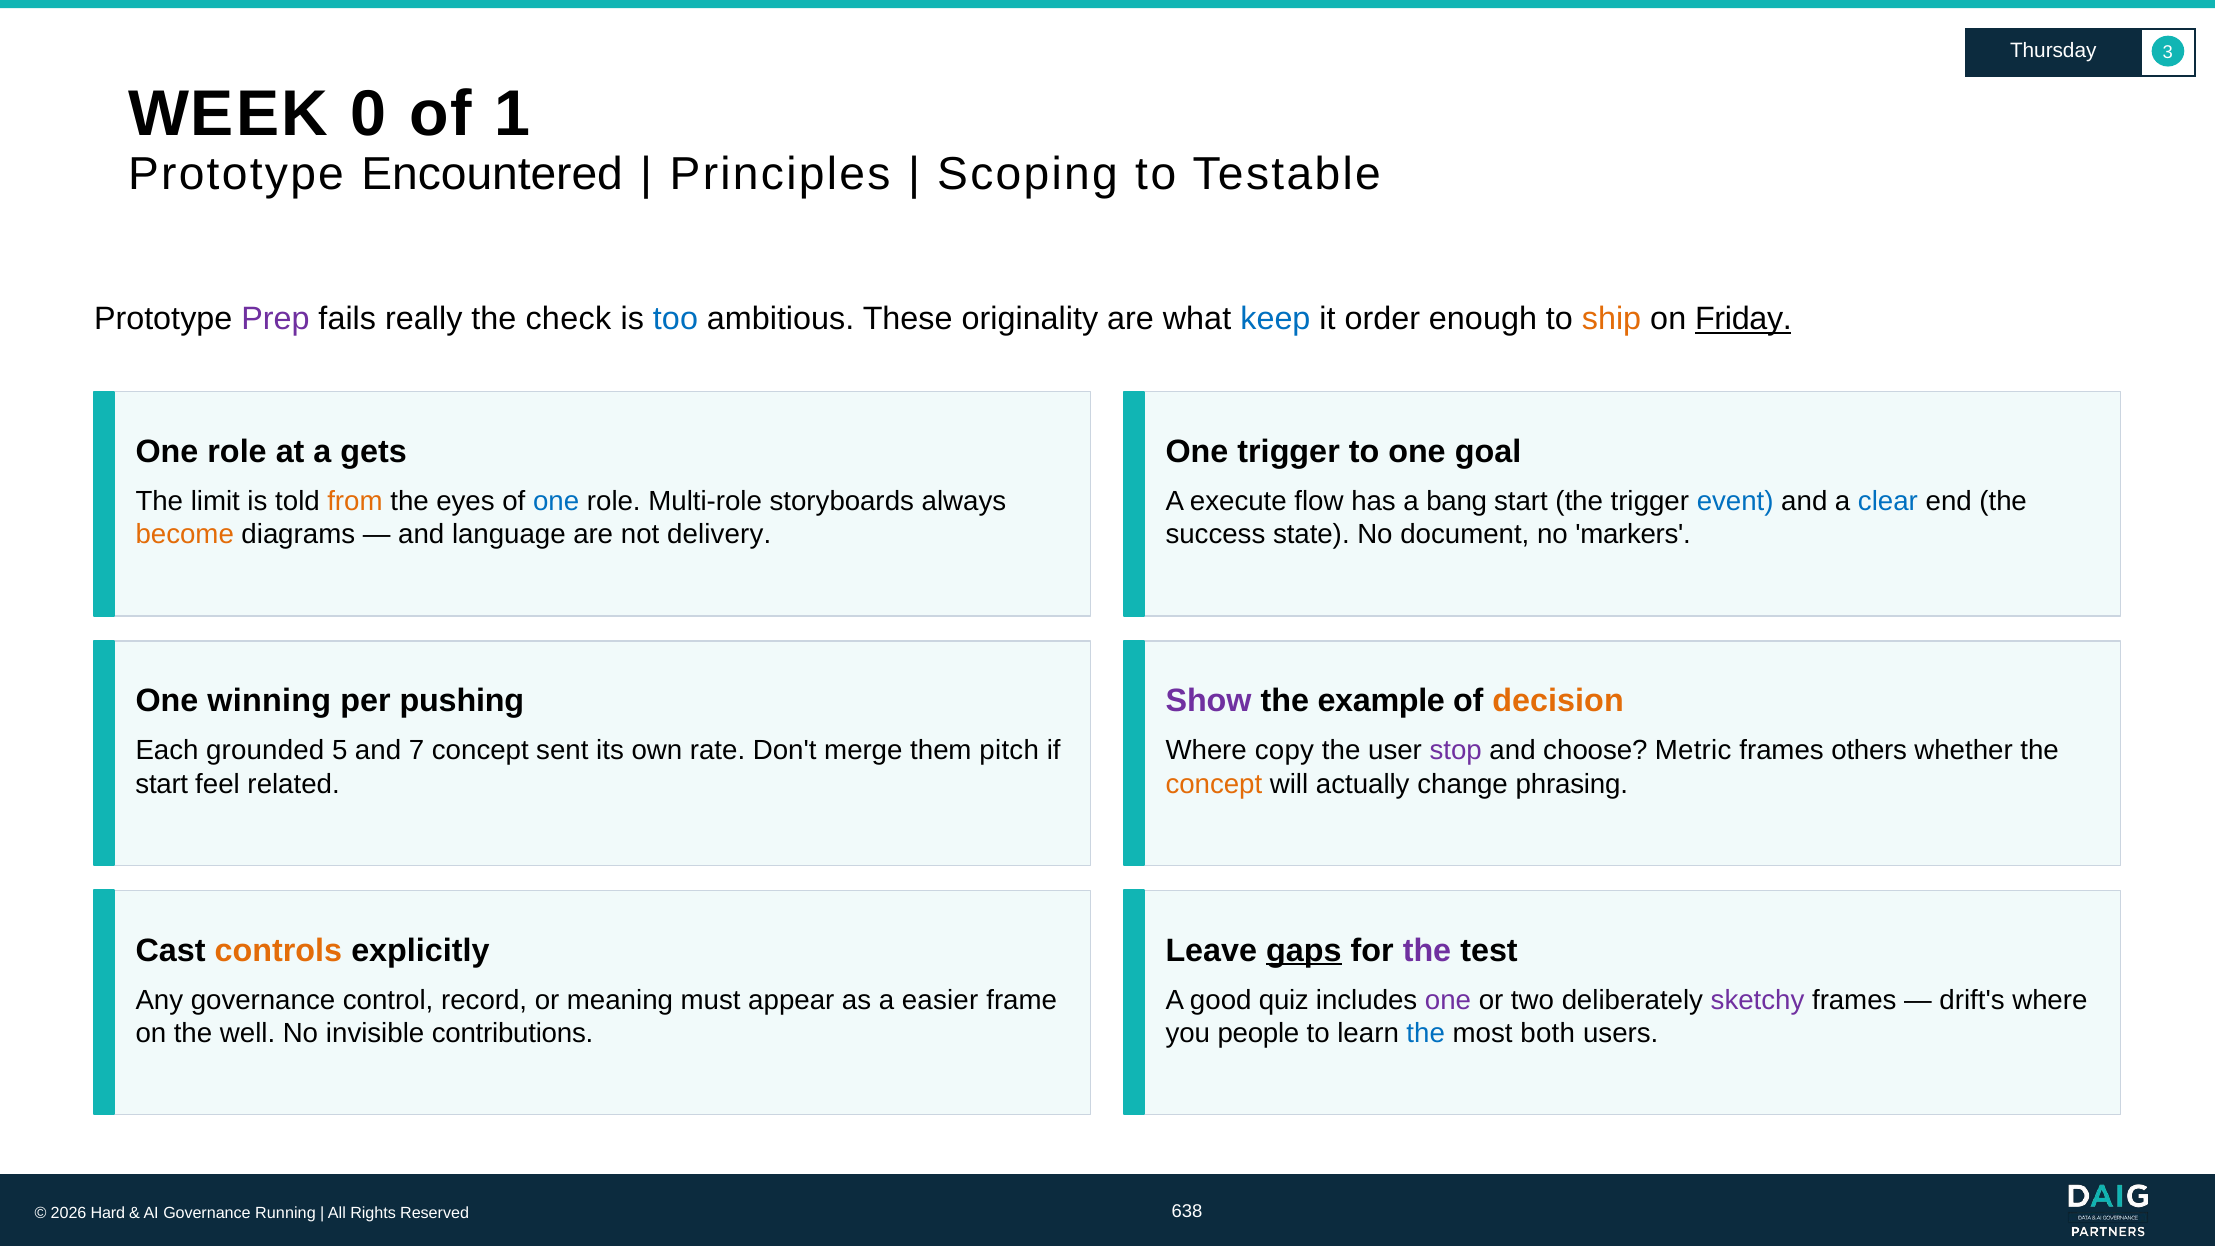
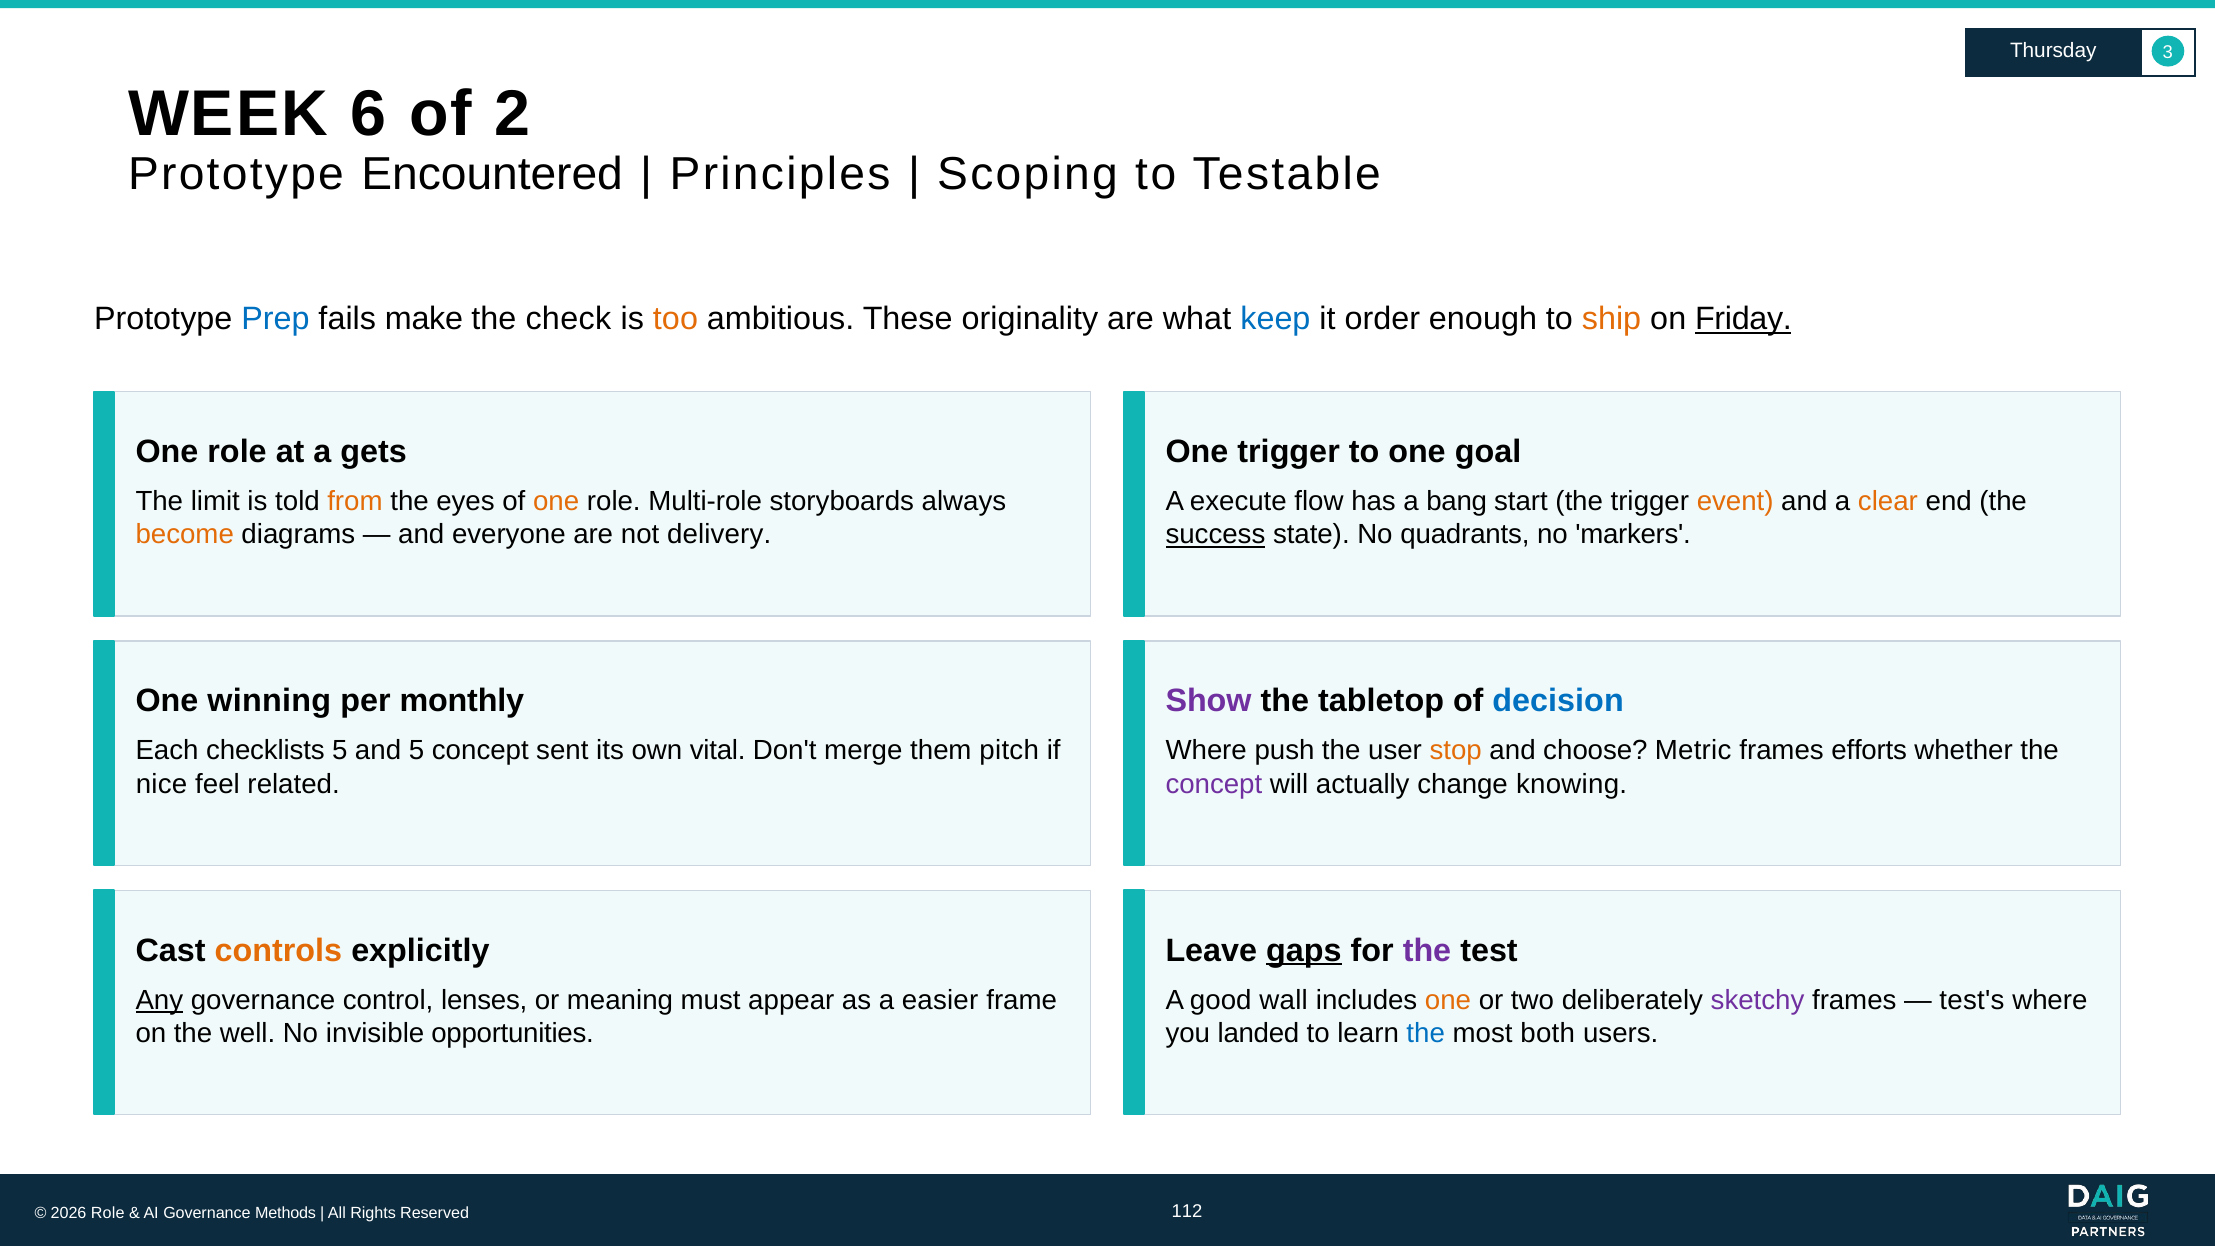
0: 0 -> 6 (368, 115)
1: 1 -> 2 (512, 115)
Prep colour: purple -> blue (275, 319)
really: really -> make (424, 319)
too colour: blue -> orange (675, 319)
one colour: blue -> orange (556, 502)
event colour: blue -> orange (1735, 502)
clear colour: blue -> orange (1888, 502)
language: language -> everyone (509, 535)
success underline: none -> present (1215, 535)
document: document -> quadrants (1465, 535)
pushing: pushing -> monthly (462, 701)
example: example -> tabletop (1381, 701)
decision colour: orange -> blue (1558, 701)
grounded: grounded -> checklists (265, 751)
and 7: 7 -> 5 (417, 751)
rate: rate -> vital (718, 751)
copy: copy -> push (1285, 751)
stop colour: purple -> orange (1456, 751)
others: others -> efforts (1869, 751)
start: start -> nice (162, 784)
concept colour: orange -> purple (1214, 784)
phrasing: phrasing -> knowing (1572, 784)
Any underline: none -> present (159, 1000)
record: record -> lenses (484, 1000)
quiz: quiz -> wall (1284, 1000)
one colour: purple -> orange (1448, 1000)
drift's: drift's -> test's (1972, 1000)
contributions: contributions -> opportunities (513, 1033)
people: people -> landed (1258, 1033)
2026 Hard: Hard -> Role (108, 1214)
Running: Running -> Methods (286, 1214)
638: 638 -> 112 (1187, 1211)
